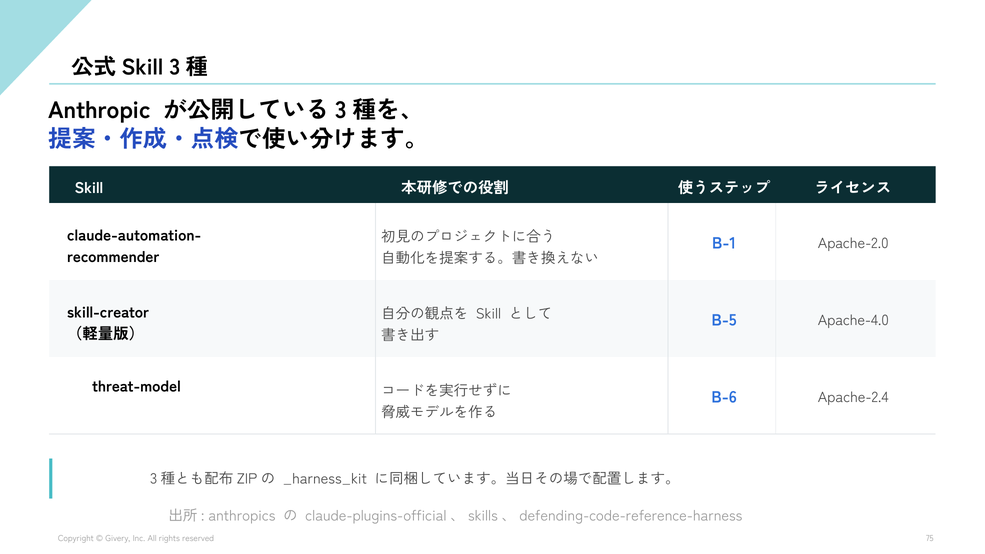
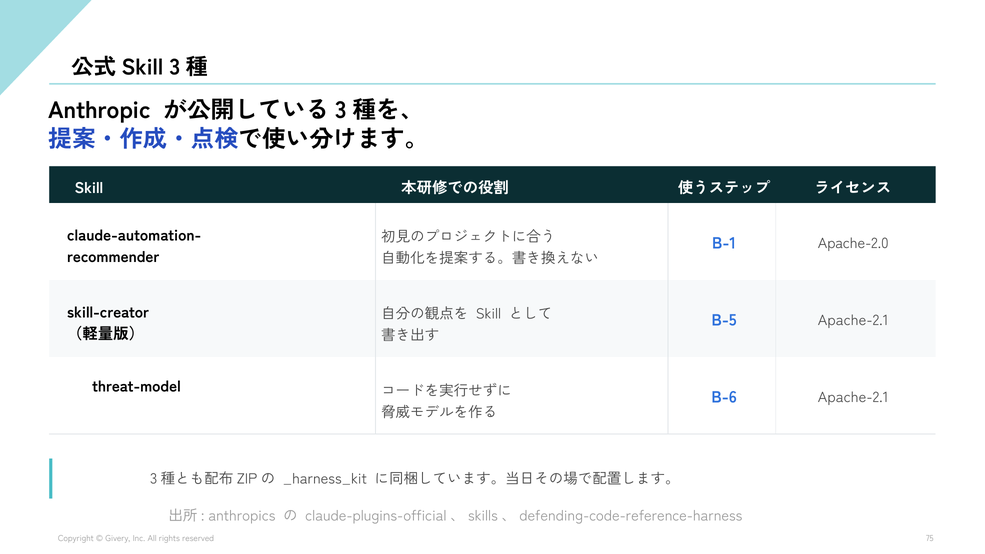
B-5 Apache-4.0: Apache-4.0 -> Apache-2.1 (853, 321)
B-6 Apache-2.4: Apache-2.4 -> Apache-2.1 (853, 397)
